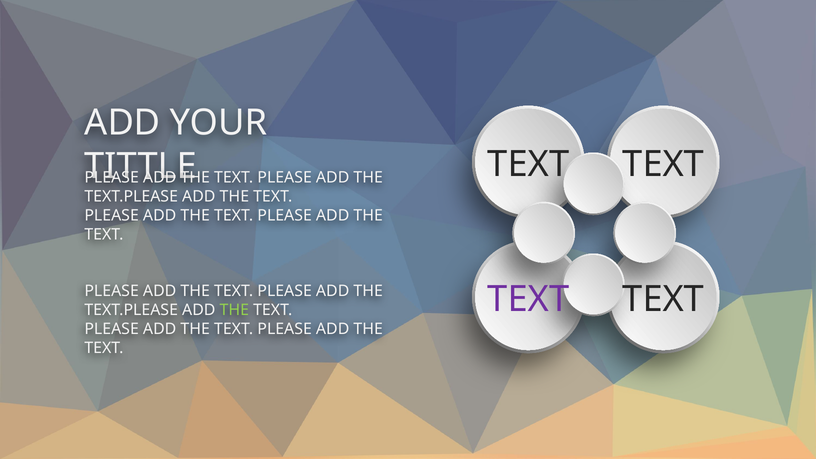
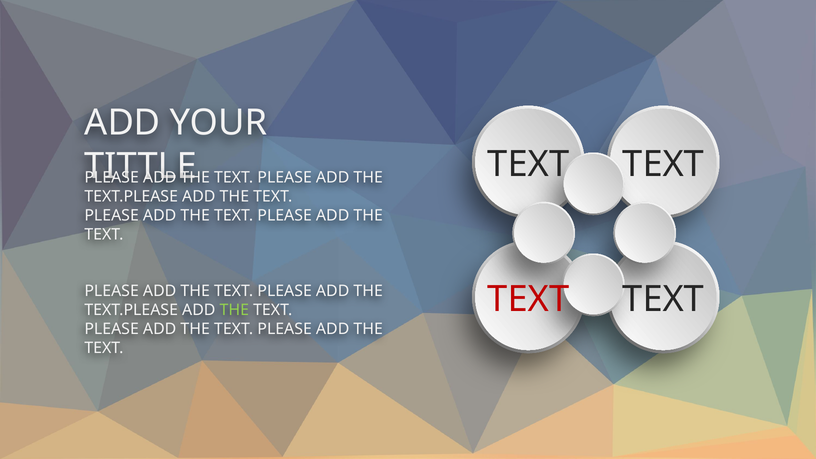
TEXT colour: purple -> red (528, 299)
